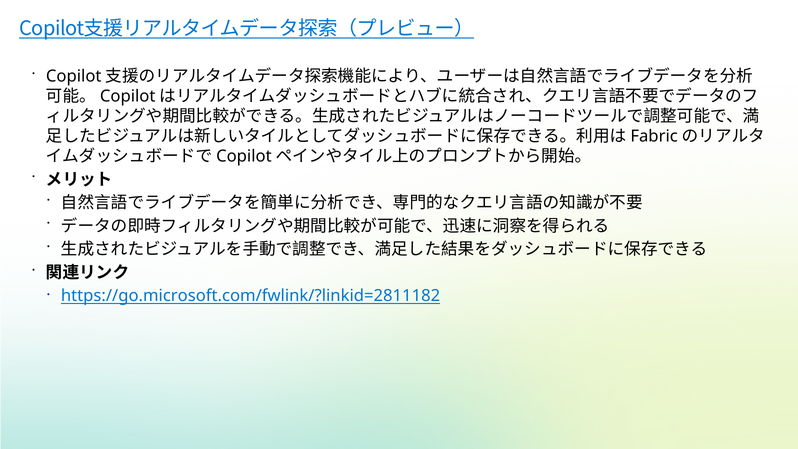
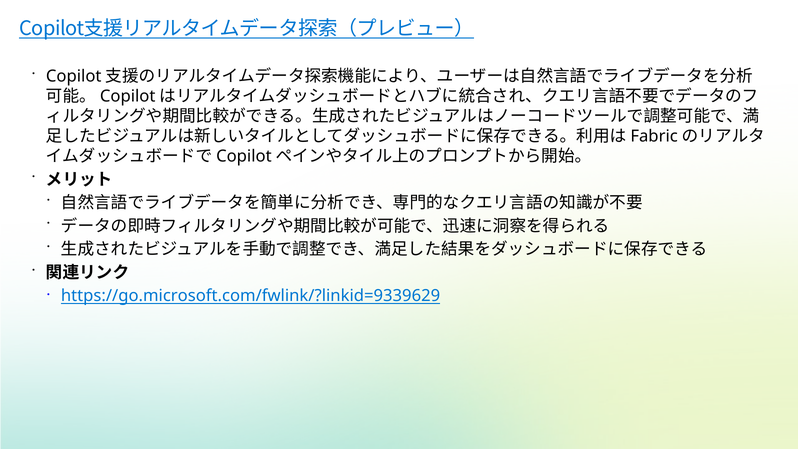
https://go.microsoft.com/fwlink/?linkid=2811182: https://go.microsoft.com/fwlink/?linkid=2811182 -> https://go.microsoft.com/fwlink/?linkid=9339629 (251, 296)
